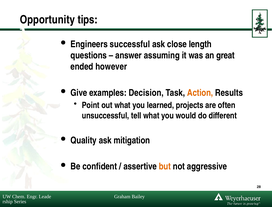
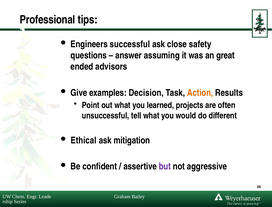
Opportunity: Opportunity -> Professional (47, 20)
length: length -> safety (200, 44)
however: however -> advisors (111, 67)
Quality: Quality -> Ethical (84, 140)
but colour: orange -> purple (165, 167)
